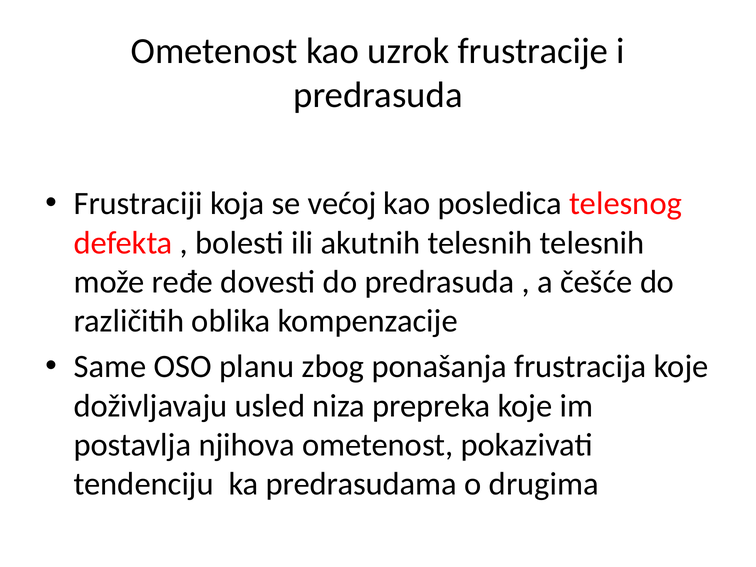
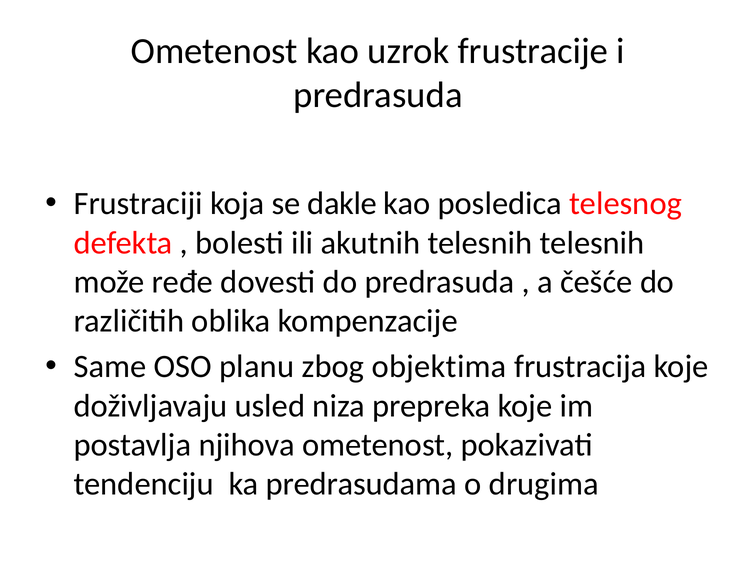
većoj: većoj -> dakle (342, 204)
ponašanja: ponašanja -> objektima (439, 367)
